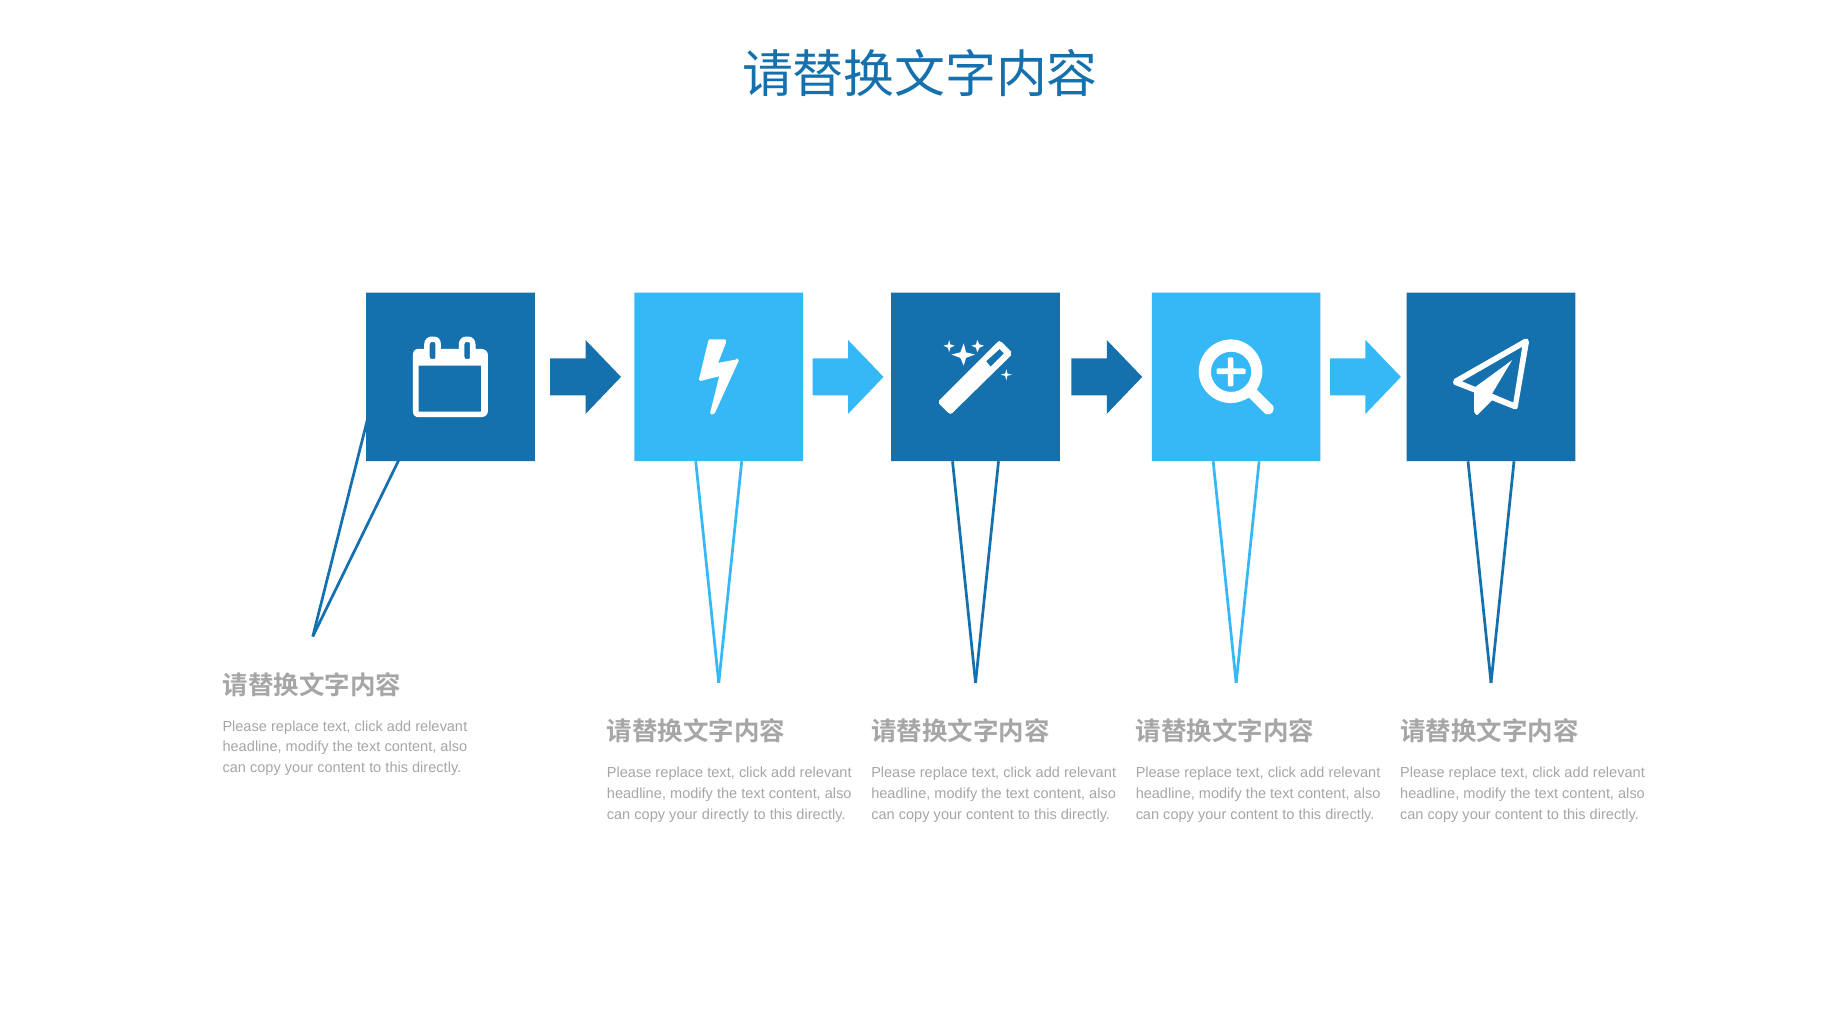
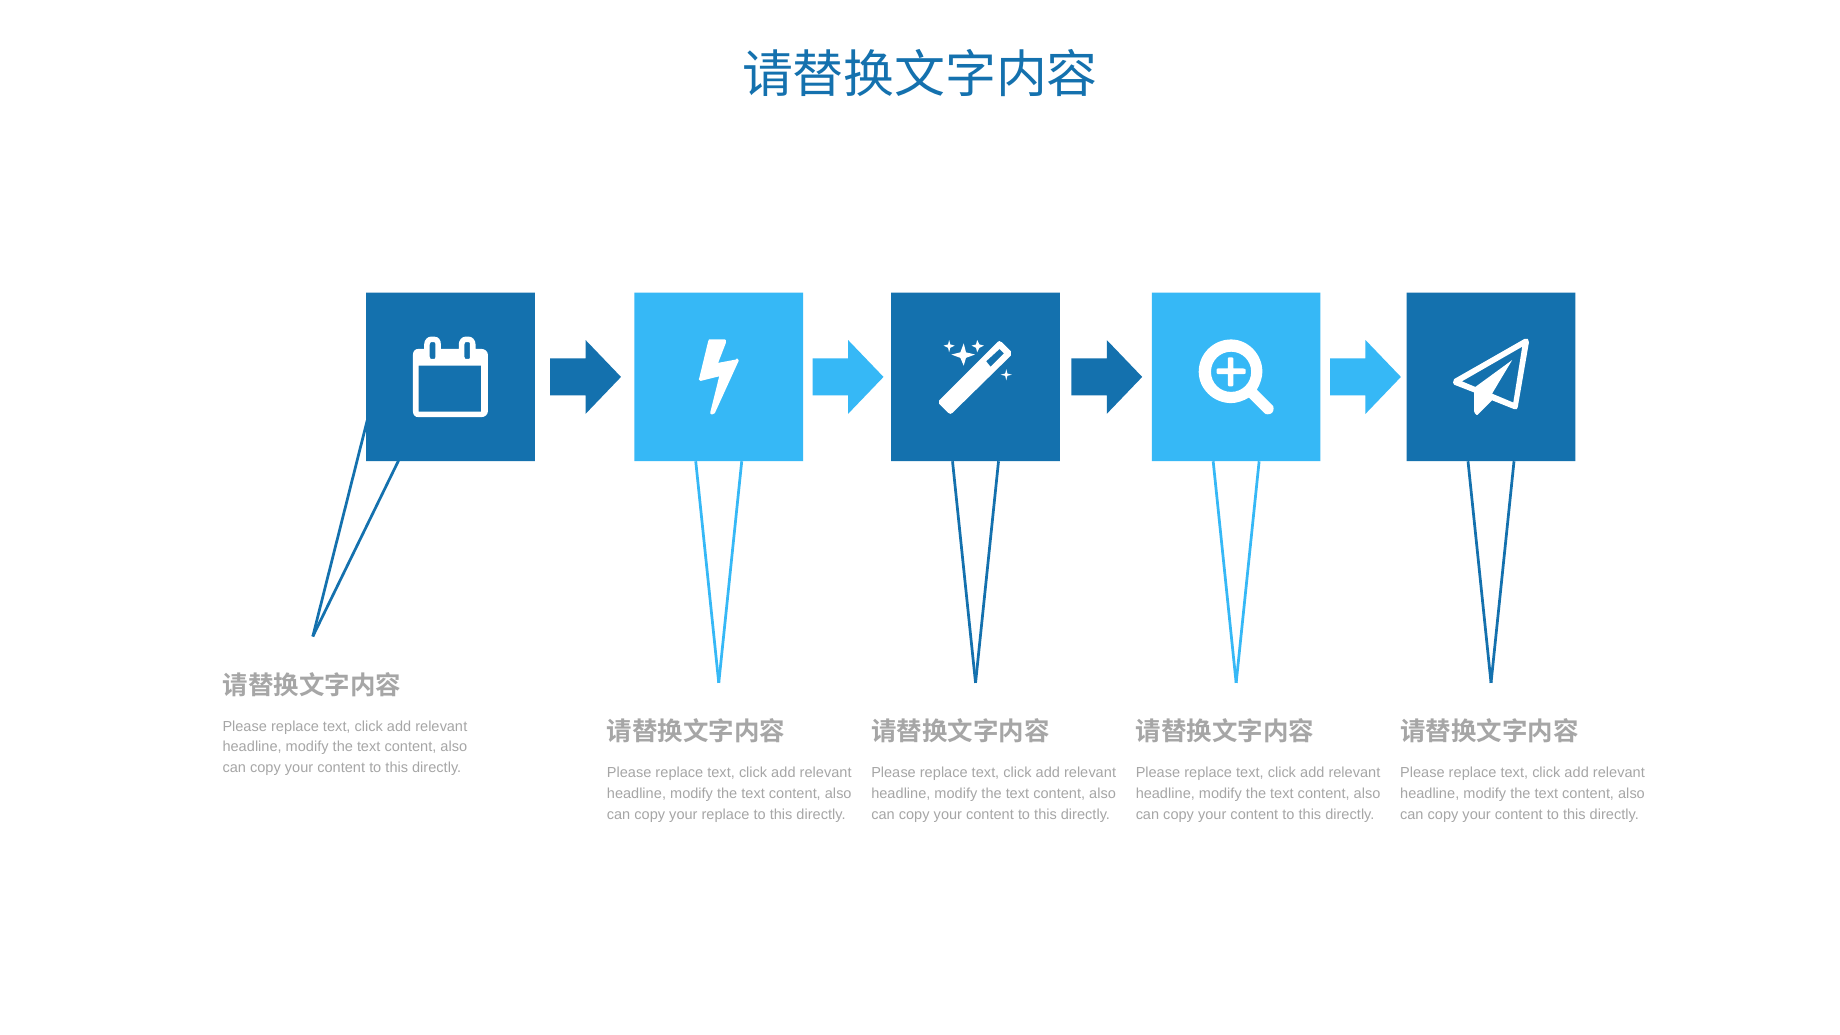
your directly: directly -> replace (726, 814)
